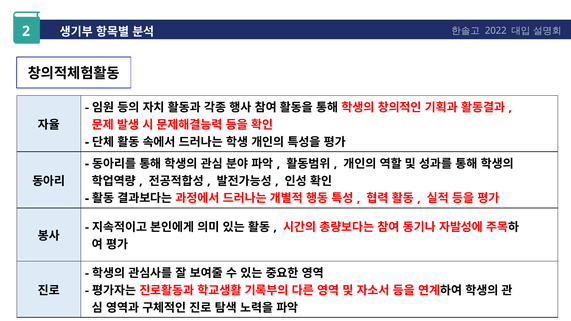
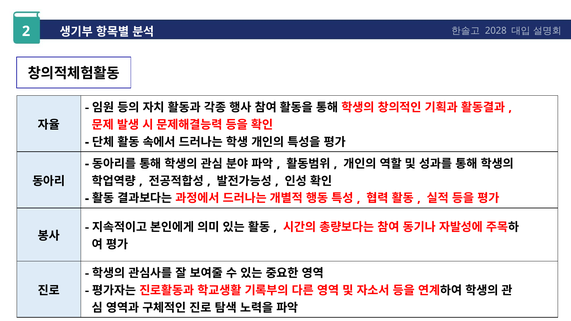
2022: 2022 -> 2028 (496, 31)
